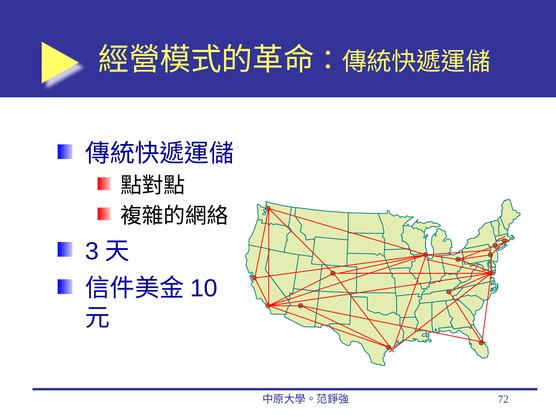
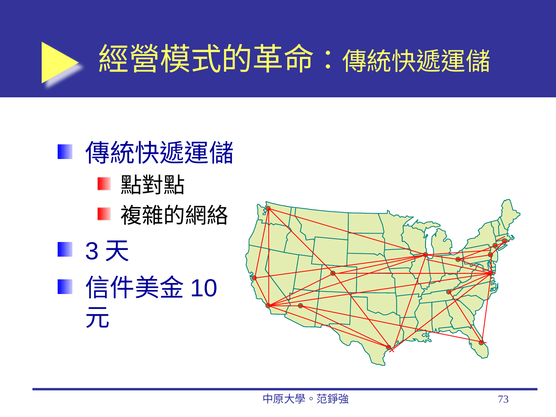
72: 72 -> 73 (503, 399)
